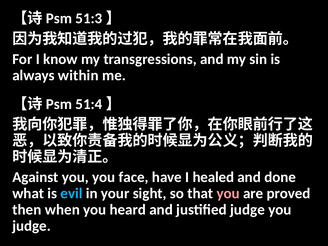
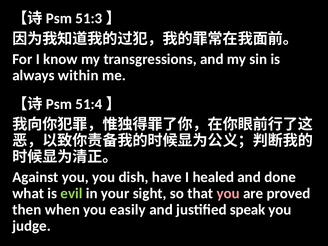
face: face -> dish (134, 177)
evil colour: light blue -> light green (71, 193)
heard: heard -> easily (128, 210)
justified judge: judge -> speak (248, 210)
